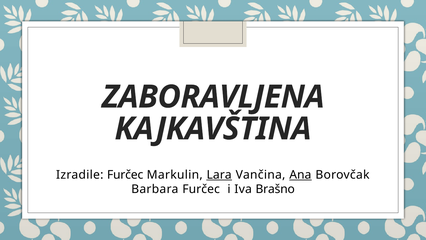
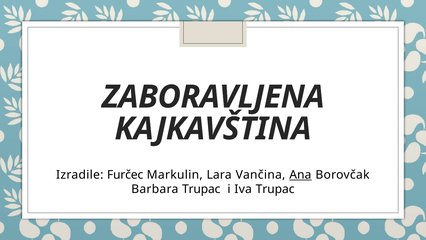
Lara underline: present -> none (219, 175)
Barbara Furčec: Furčec -> Trupac (201, 189)
Iva Brašno: Brašno -> Trupac (275, 189)
